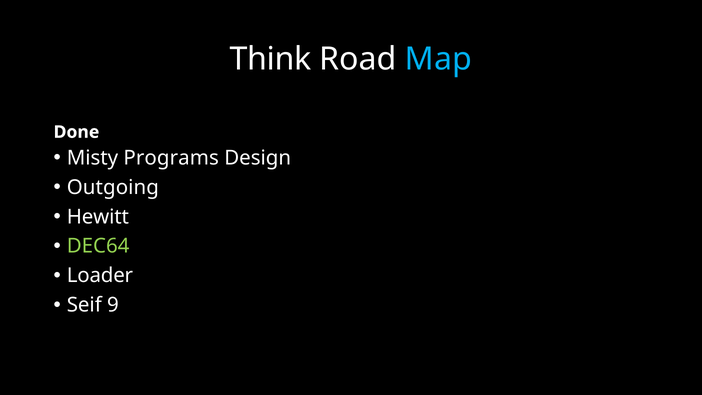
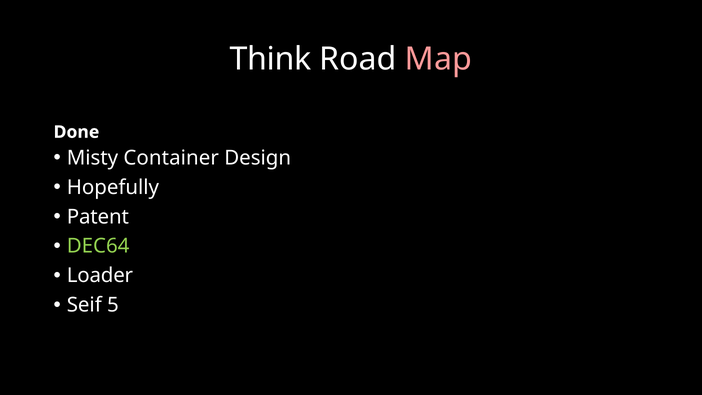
Map colour: light blue -> pink (438, 59)
Programs: Programs -> Container (171, 158)
Outgoing: Outgoing -> Hopefully (113, 187)
Hewitt: Hewitt -> Patent (98, 217)
9: 9 -> 5 (113, 305)
